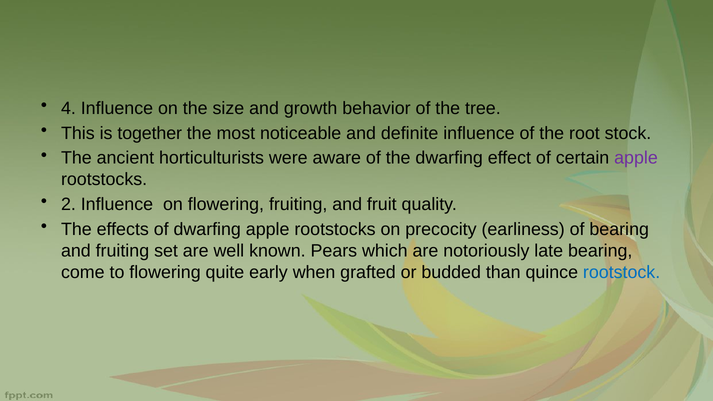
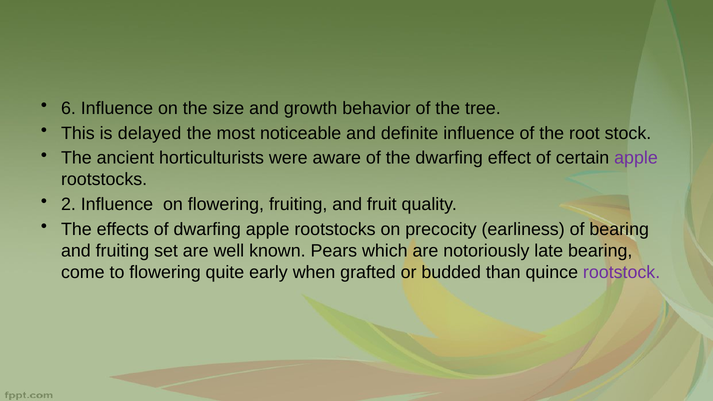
4: 4 -> 6 (68, 108)
together: together -> delayed (150, 133)
rootstock colour: blue -> purple (622, 272)
